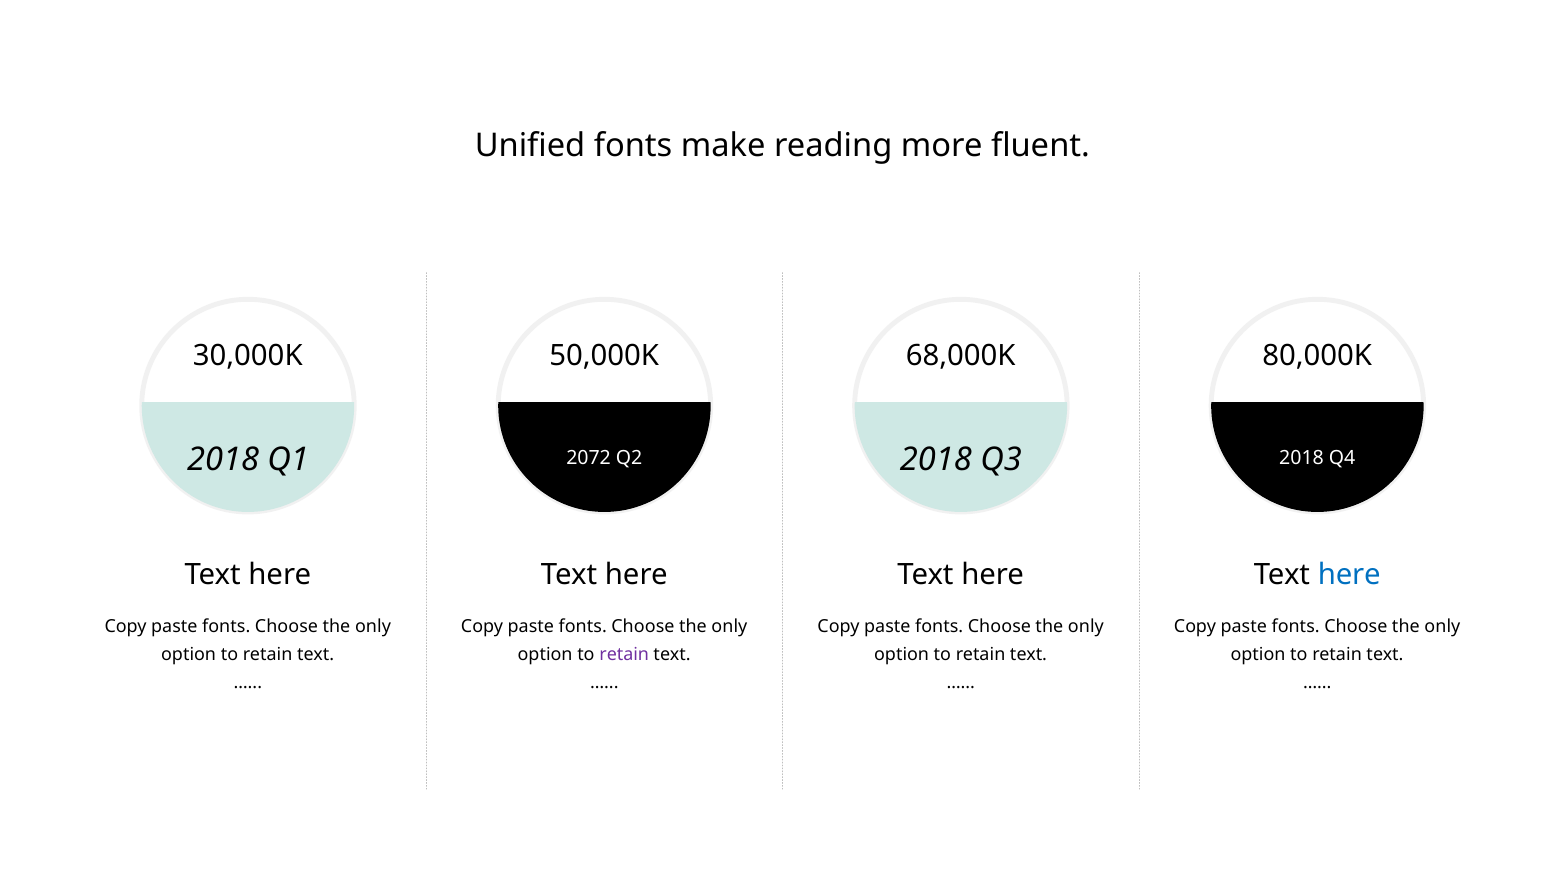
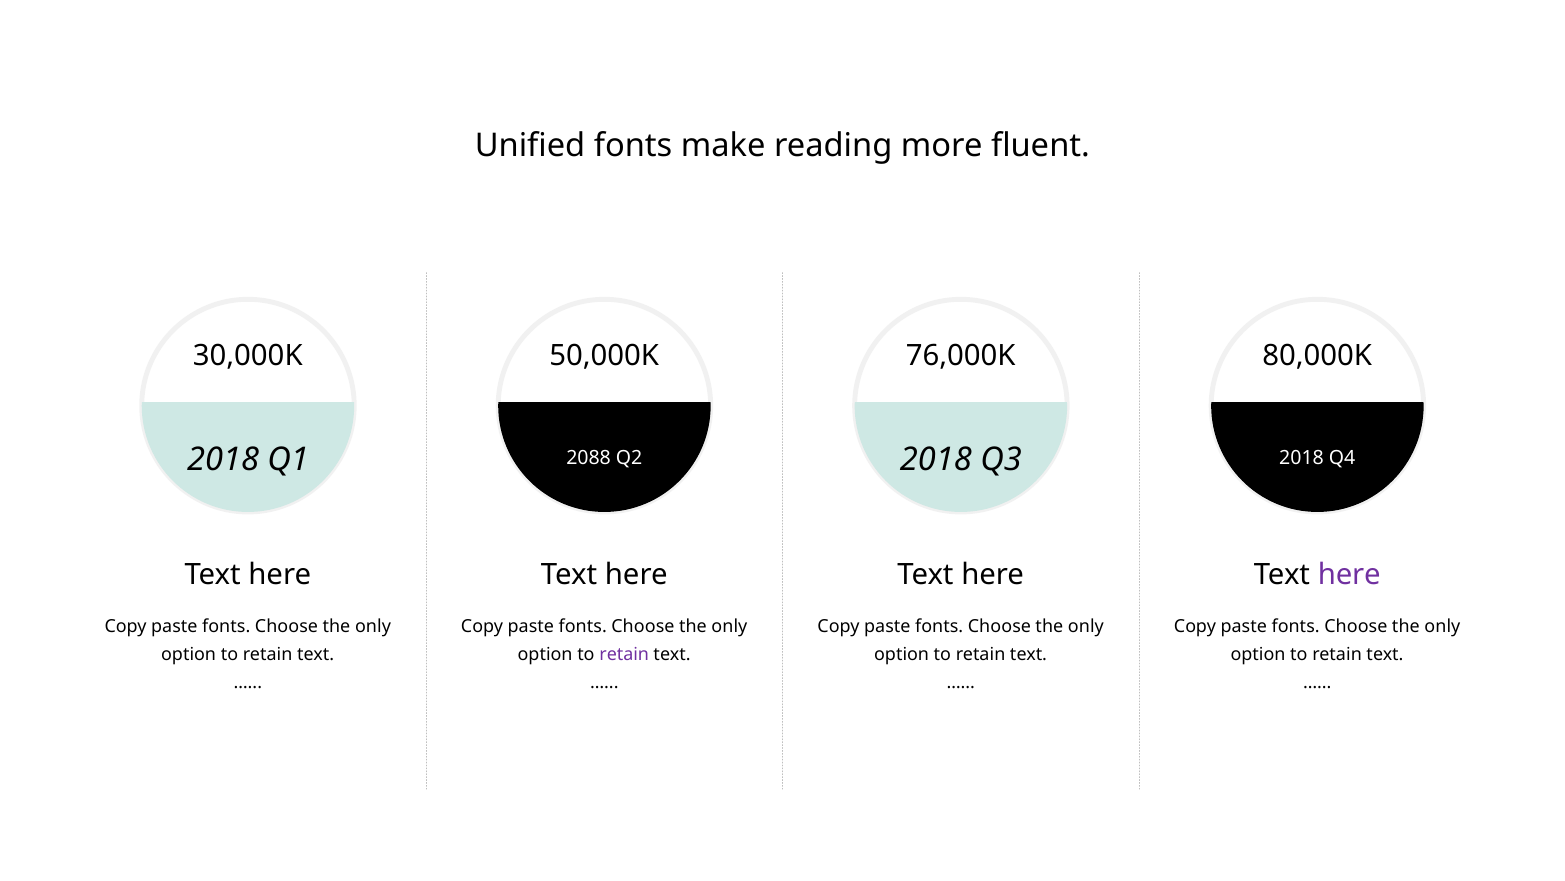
68,000K: 68,000K -> 76,000K (961, 356)
2072: 2072 -> 2088 (589, 458)
here colour: blue -> purple (1349, 575)
